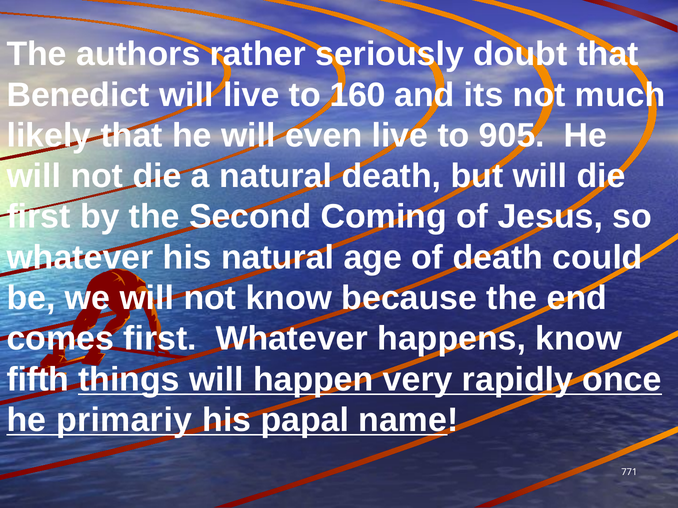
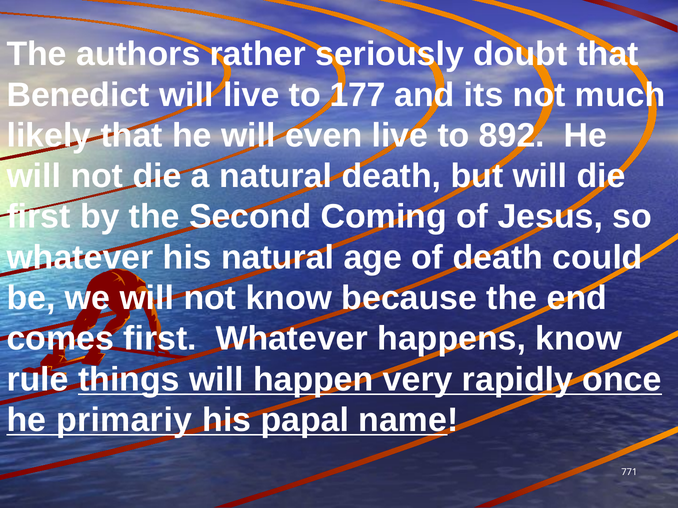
160: 160 -> 177 (358, 95)
905: 905 -> 892 (512, 136)
fifth: fifth -> rule (38, 380)
